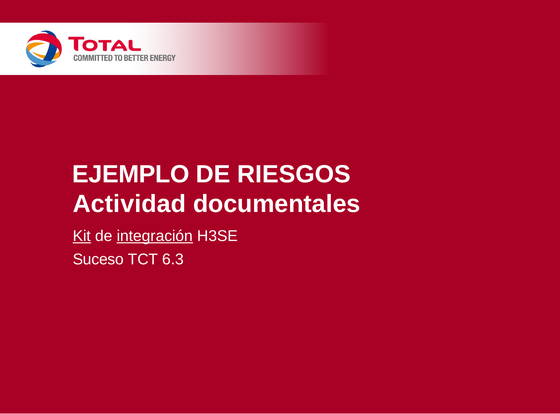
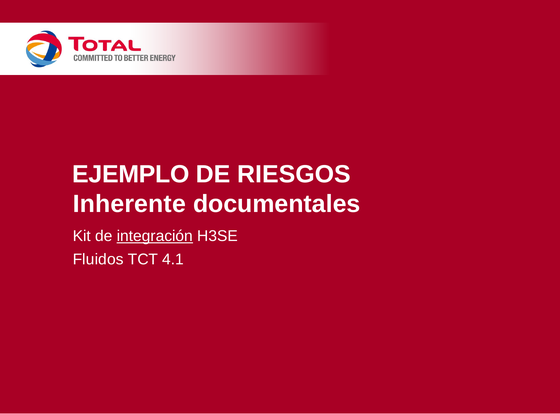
Actividad: Actividad -> Inherente (129, 204)
Kit underline: present -> none (82, 236)
Suceso: Suceso -> Fluidos (98, 259)
6.3: 6.3 -> 4.1 (173, 259)
